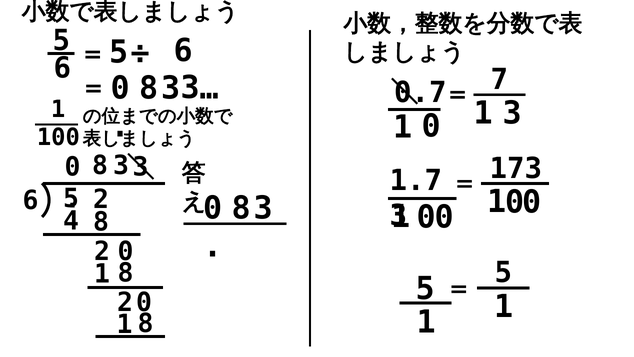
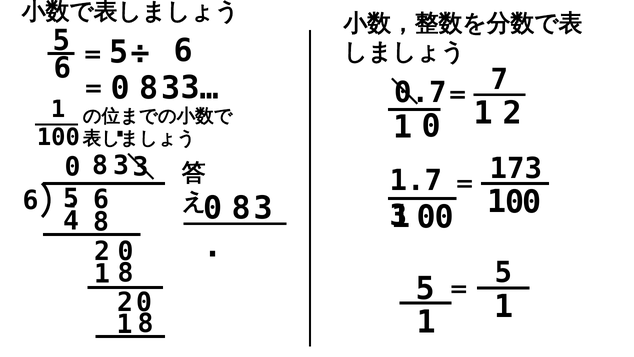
1 3: 3 -> 2 (512, 113)
6 2: 2 -> 6 (101, 199)
